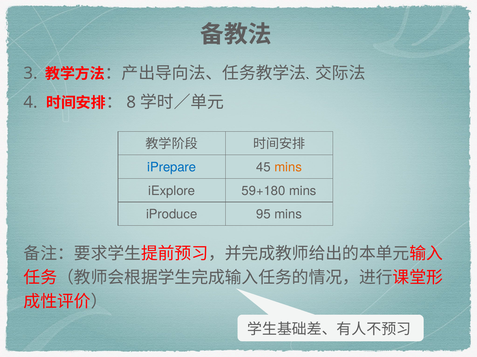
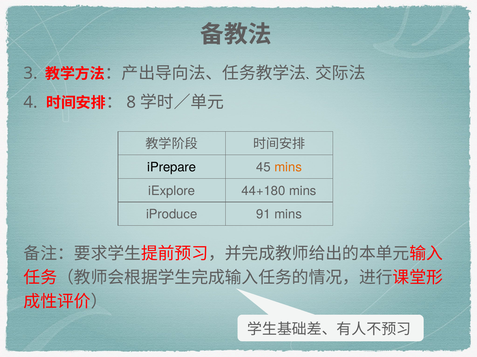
iPrepare colour: blue -> black (172, 168)
59+180: 59+180 -> 44+180 (264, 191)
95: 95 -> 91 (264, 215)
